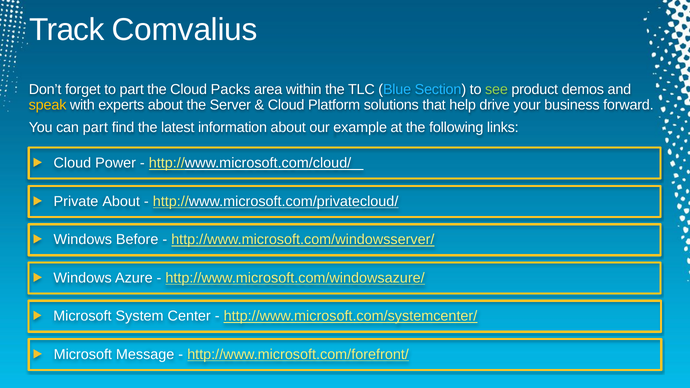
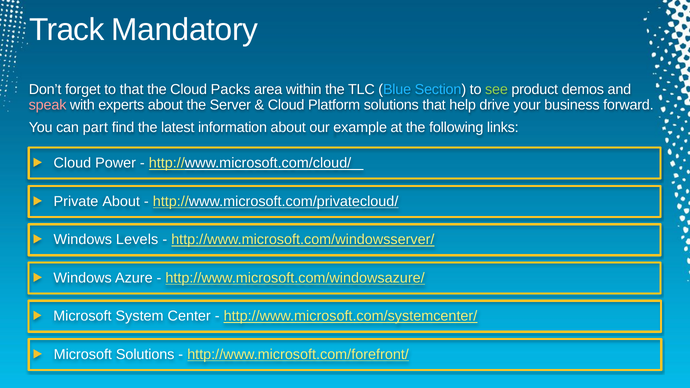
Comvalius: Comvalius -> Mandatory (185, 30)
to part: part -> that (132, 90)
speak colour: yellow -> pink (48, 105)
Before: Before -> Levels (137, 240)
Microsoft Message: Message -> Solutions (145, 355)
